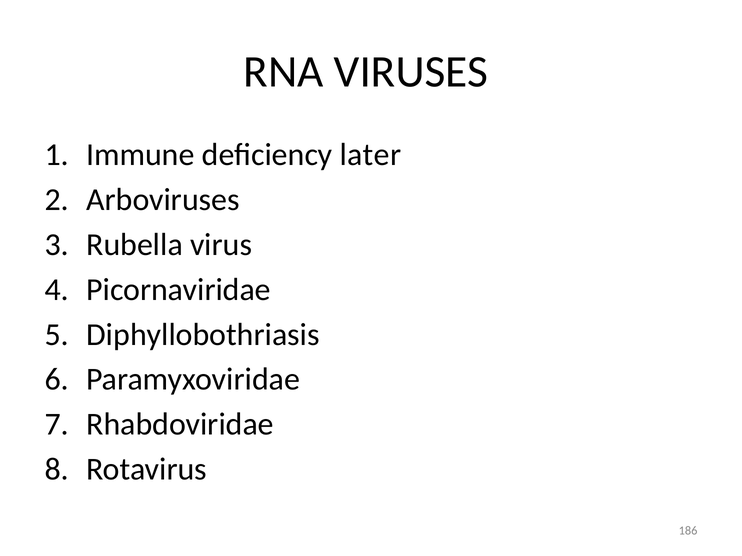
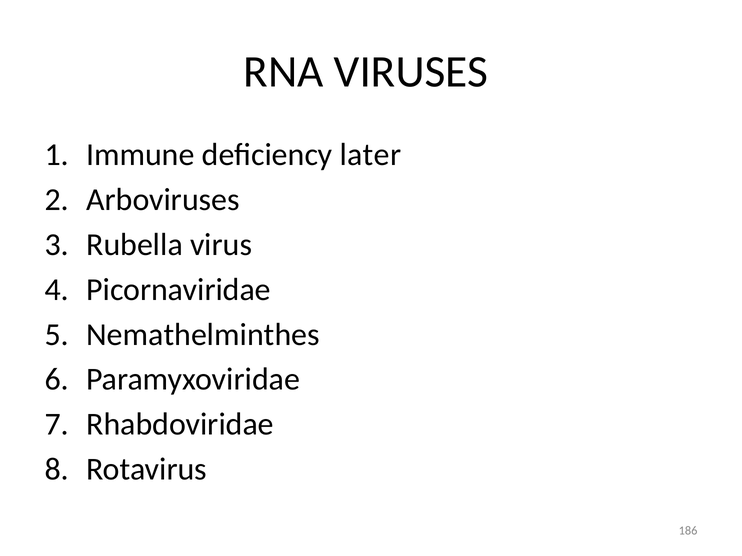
Diphyllobothriasis: Diphyllobothriasis -> Nemathelminthes (203, 335)
